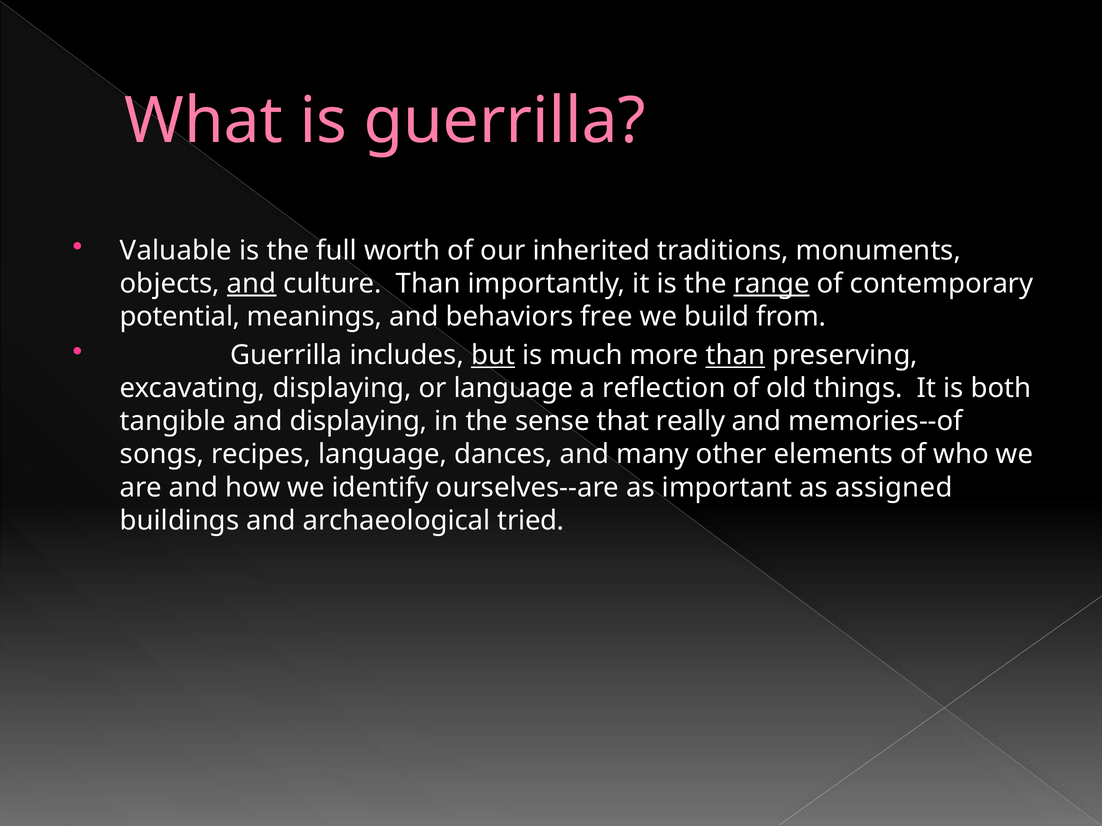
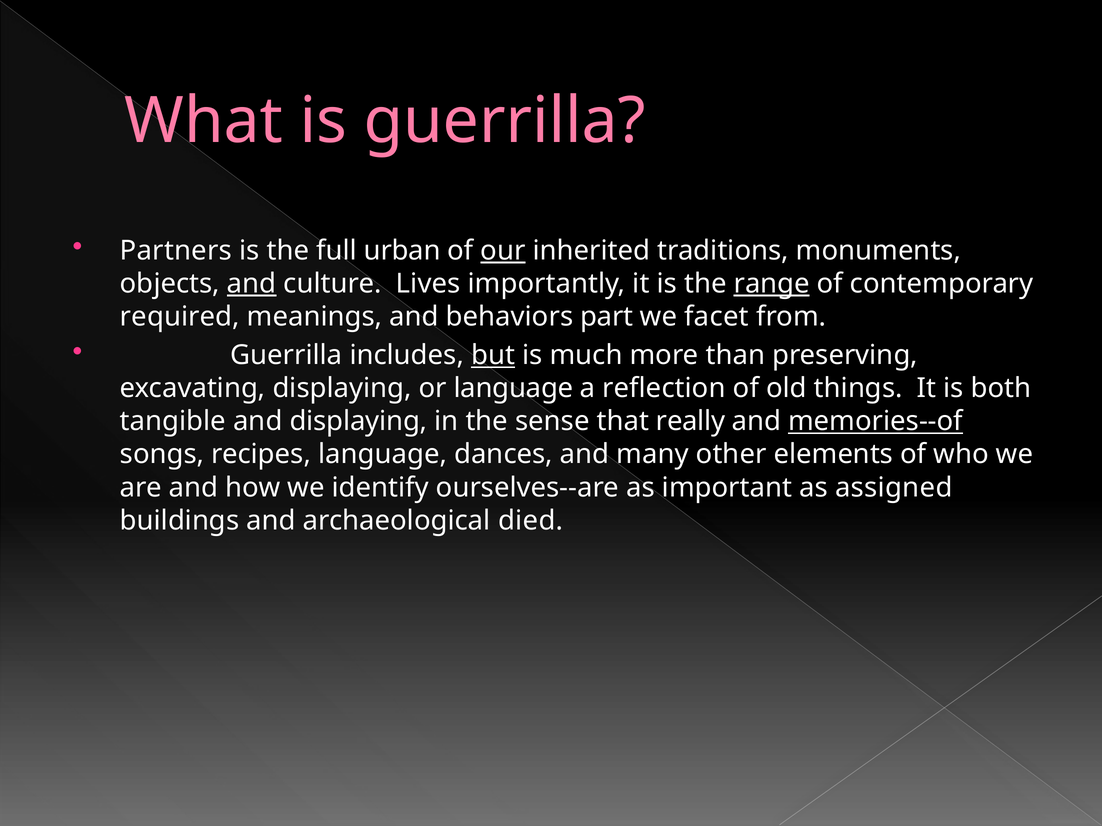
Valuable: Valuable -> Partners (176, 251)
worth: worth -> urban (402, 251)
our underline: none -> present (503, 251)
culture Than: Than -> Lives (428, 284)
potential: potential -> required (180, 317)
free: free -> part (607, 317)
build: build -> facet (716, 317)
than underline: present -> none (735, 355)
memories--of underline: none -> present (876, 422)
tried: tried -> died (531, 521)
